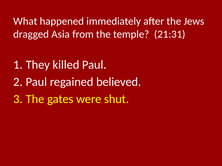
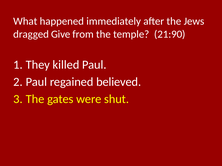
Asia: Asia -> Give (61, 34)
21:31: 21:31 -> 21:90 (170, 34)
